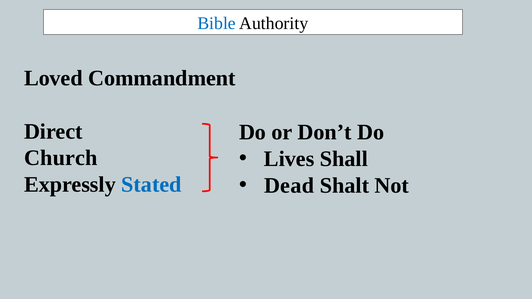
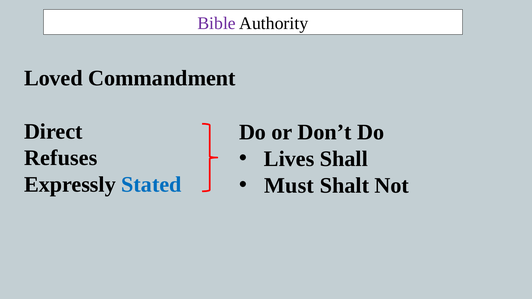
Bible colour: blue -> purple (217, 23)
Church: Church -> Refuses (61, 158)
Dead: Dead -> Must (289, 186)
